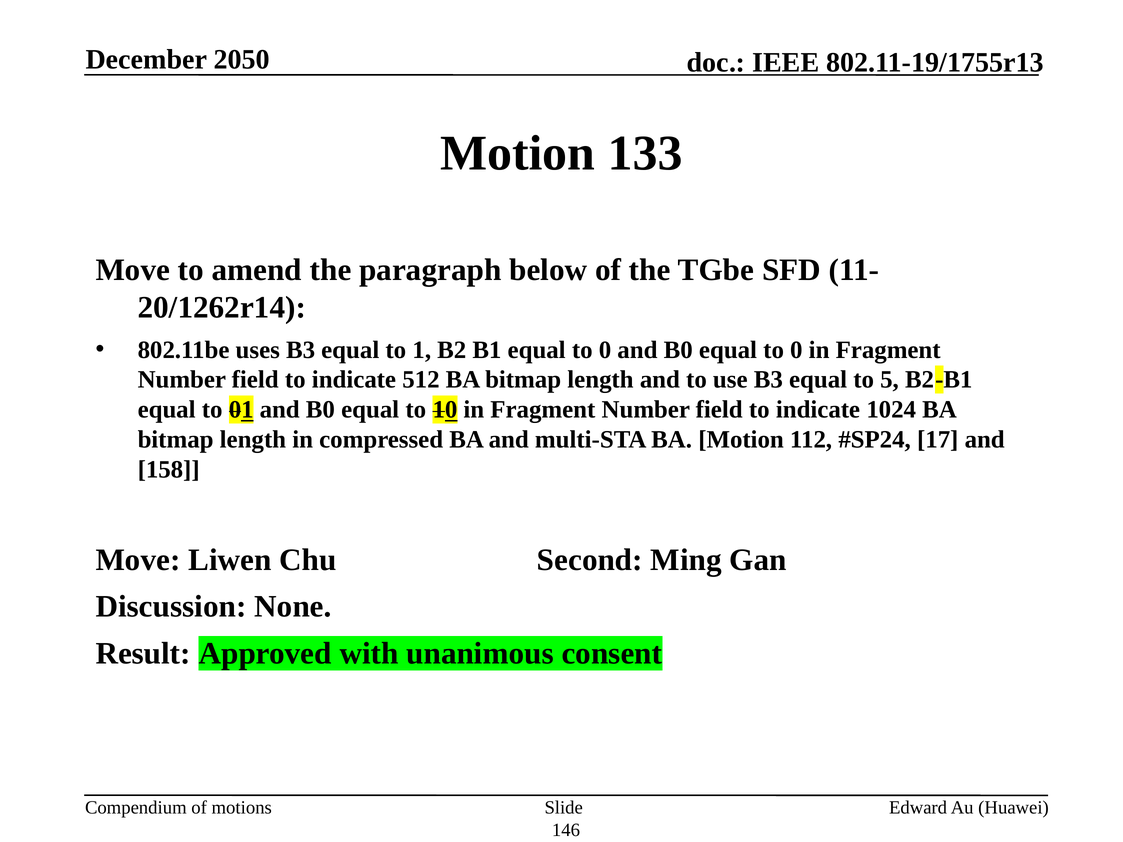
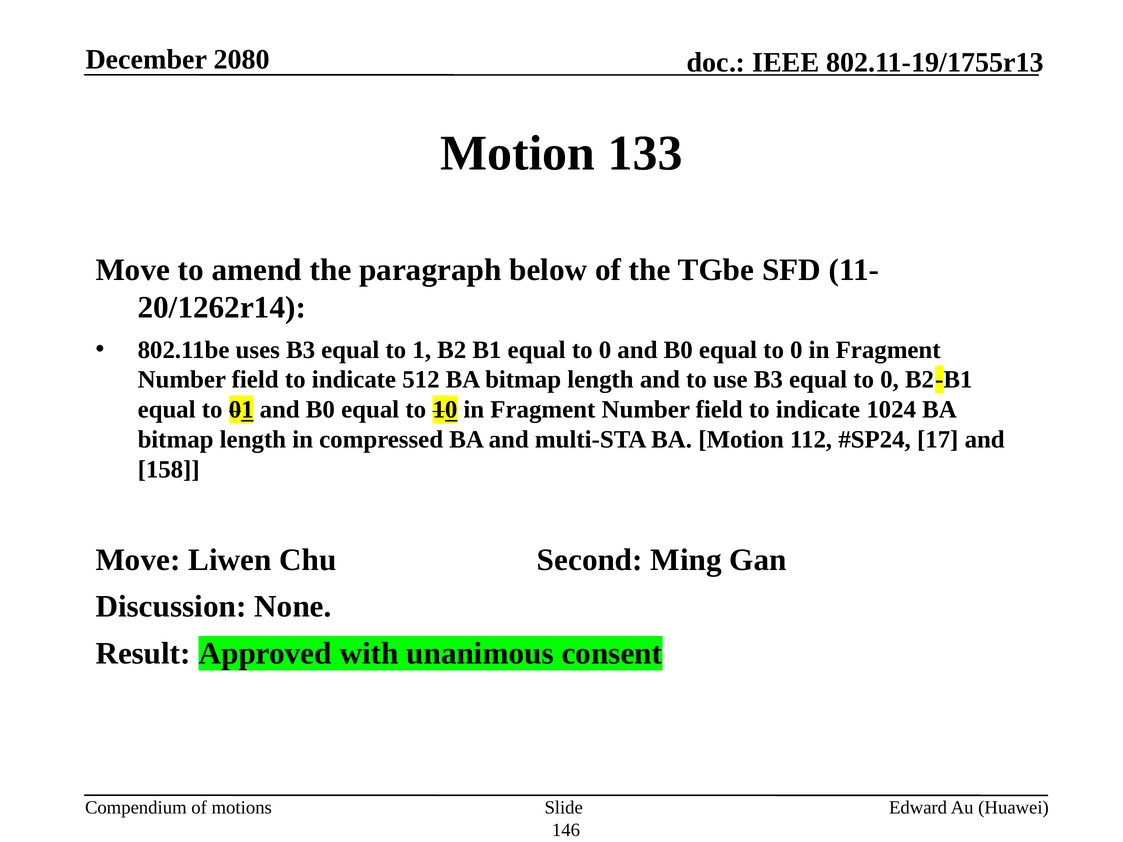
2050: 2050 -> 2080 (242, 60)
B3 equal to 5: 5 -> 0 (890, 380)
